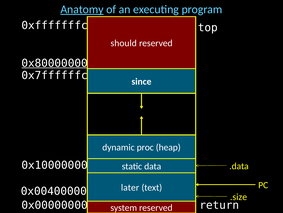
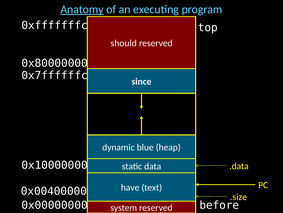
0x80000000 underline: present -> none (55, 63)
proc: proc -> blue (145, 147)
later: later -> have (130, 187)
return: return -> before (219, 204)
